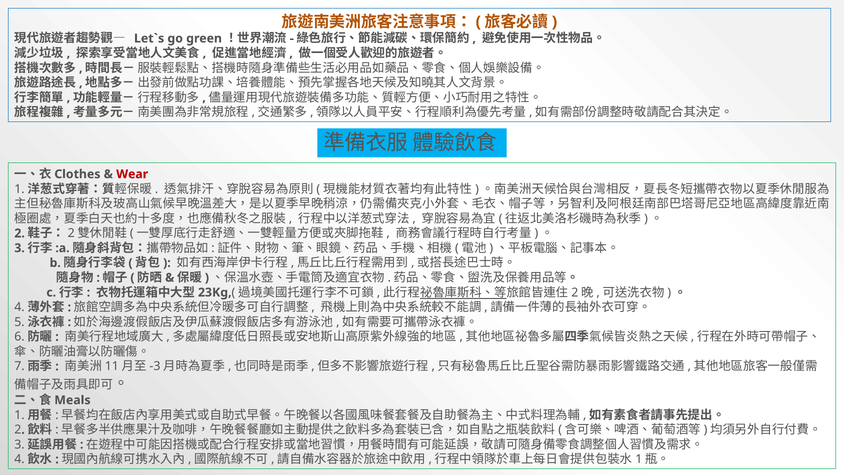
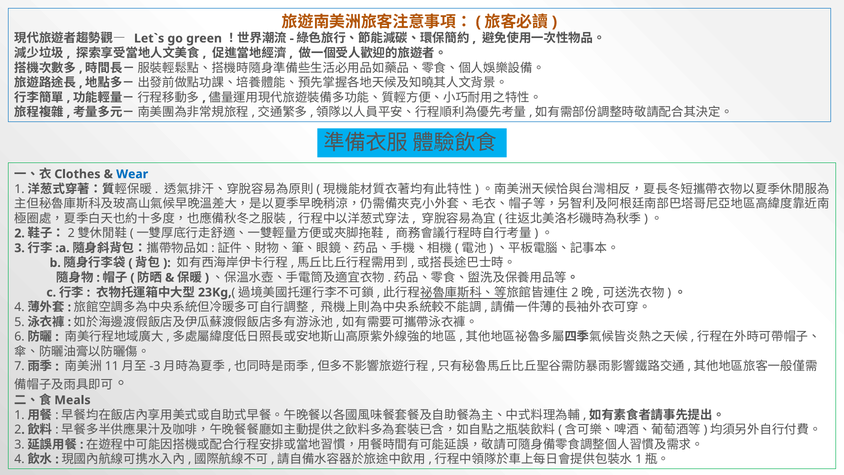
Wear colour: red -> blue (132, 174)
